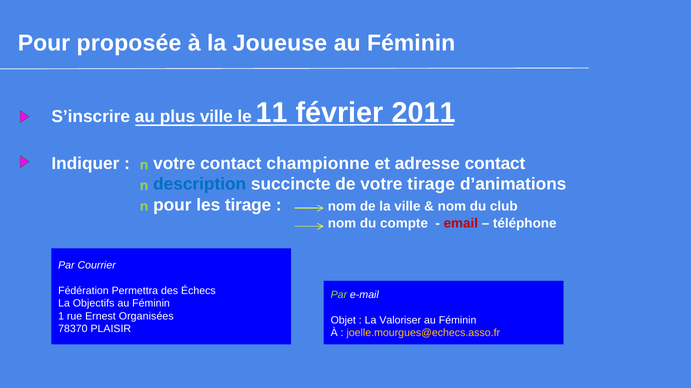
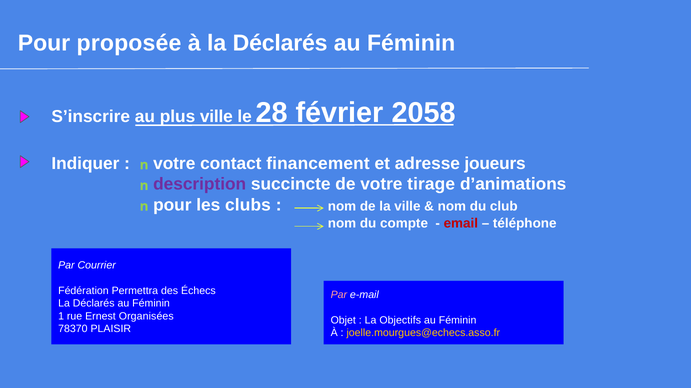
à la Joueuse: Joueuse -> Déclarés (280, 43)
11: 11 -> 28 (272, 113)
2011: 2011 -> 2058 (424, 113)
championne: championne -> financement (318, 164)
adresse contact: contact -> joueurs (495, 164)
description colour: blue -> purple (200, 185)
les tirage: tirage -> clubs (248, 205)
Par colour: light green -> pink (339, 295)
Objectifs: Objectifs -> Déclarés (94, 304)
Valoriser: Valoriser -> Objectifs (400, 321)
